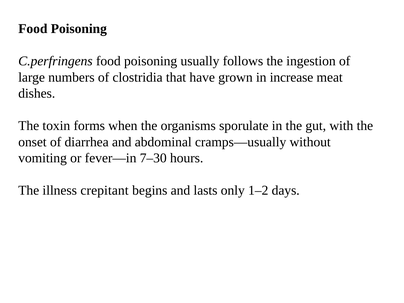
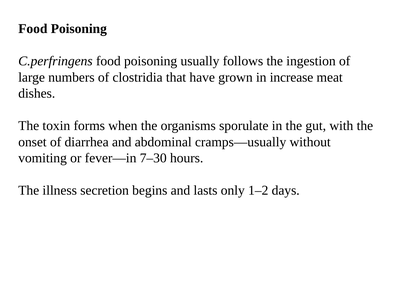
crepitant: crepitant -> secretion (105, 190)
